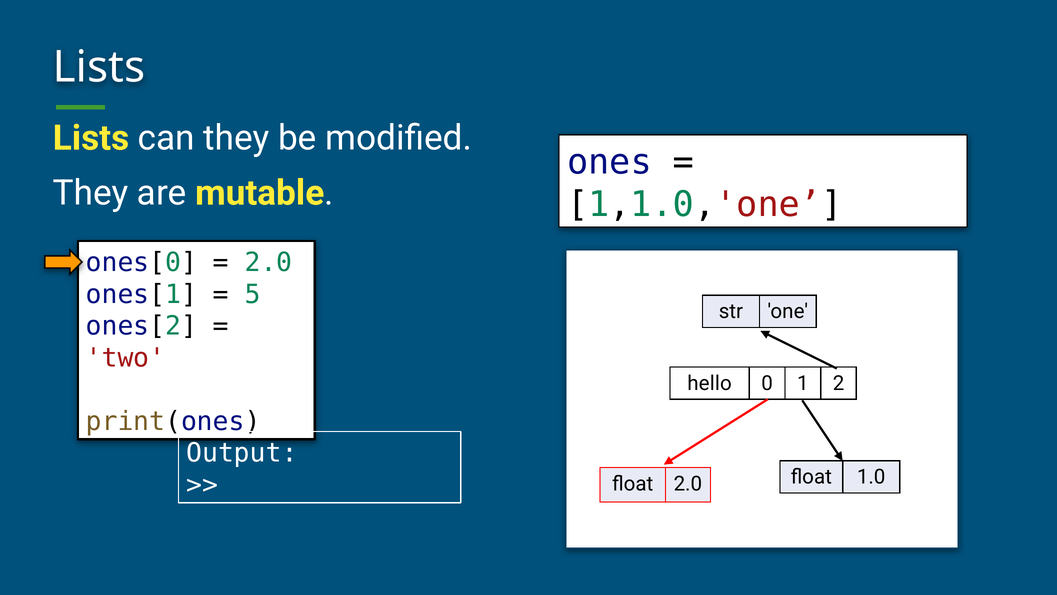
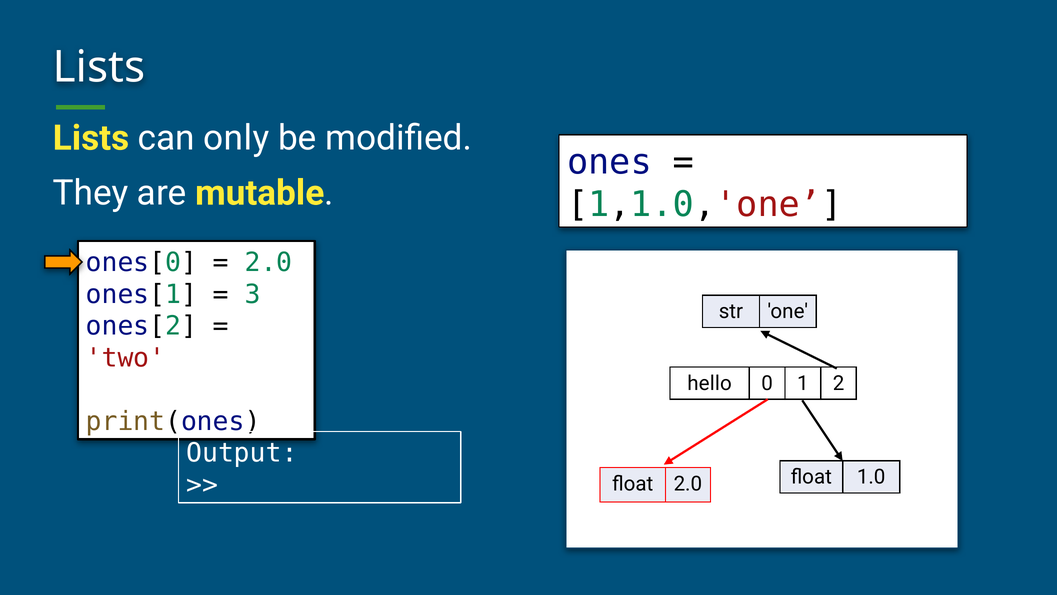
can they: they -> only (236, 138)
5: 5 -> 3 (253, 294)
